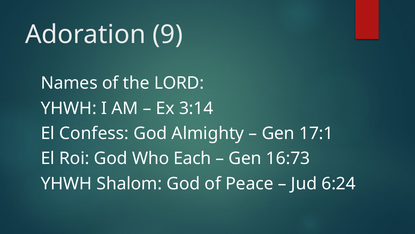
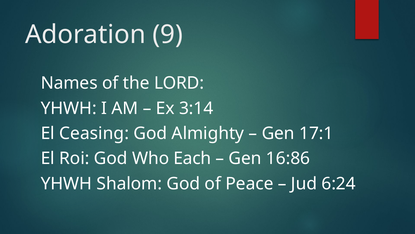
Confess: Confess -> Ceasing (94, 133)
16:73: 16:73 -> 16:86 (288, 158)
